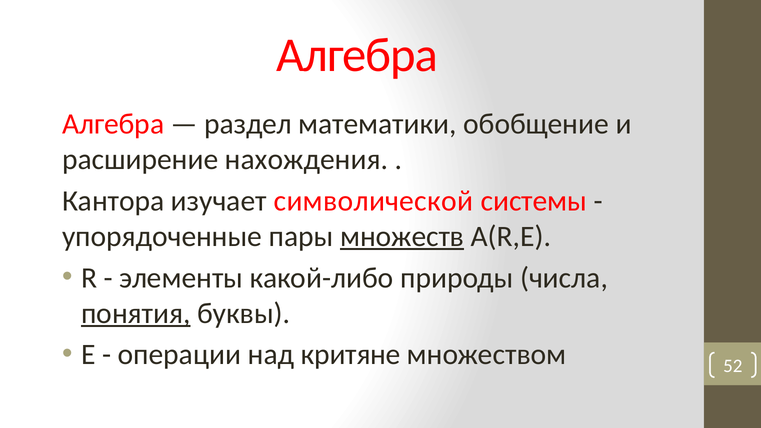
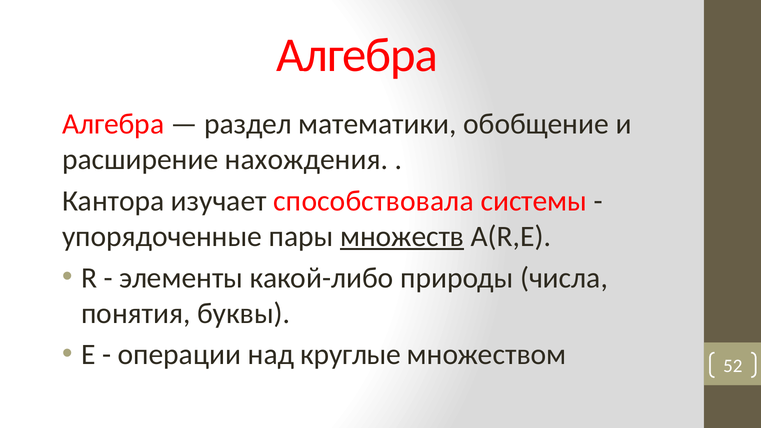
символической: символической -> способствовала (374, 201)
понятия underline: present -> none (136, 313)
критяне: критяне -> круглые (351, 355)
